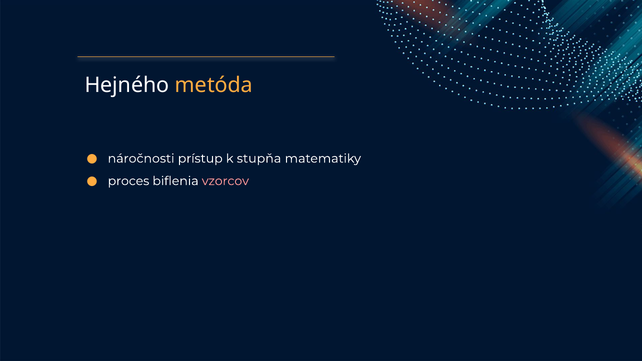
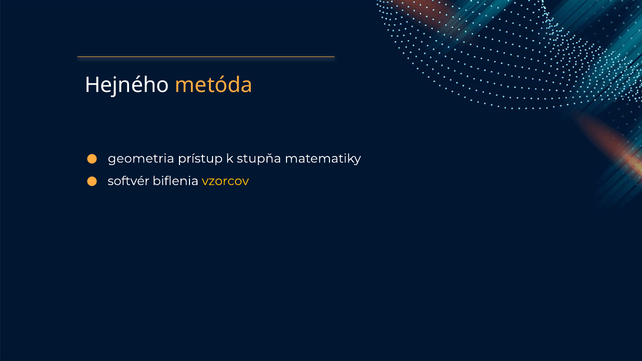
náročnosti: náročnosti -> geometria (141, 159)
proces: proces -> softvér (129, 181)
vzorcov colour: pink -> yellow (225, 181)
